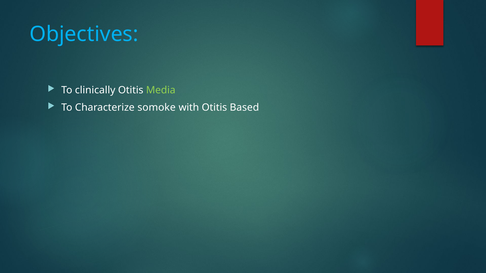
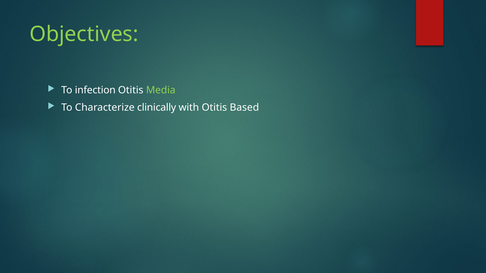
Objectives colour: light blue -> light green (84, 34)
clinically: clinically -> infection (95, 90)
somoke: somoke -> clinically (157, 108)
